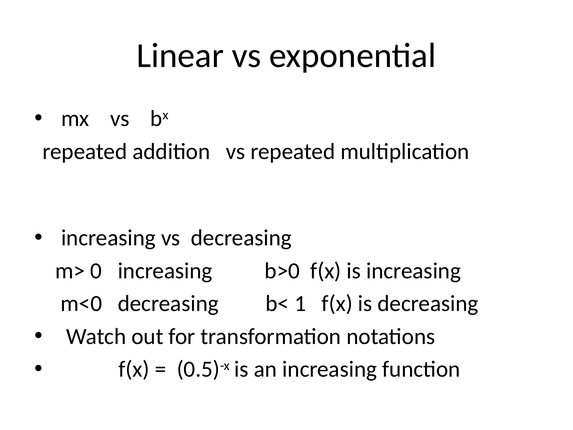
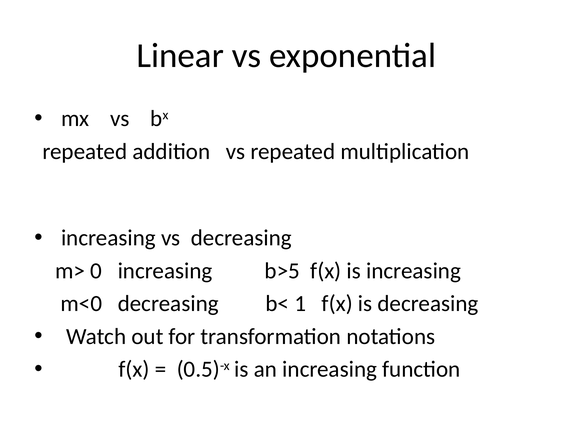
b>0: b>0 -> b>5 (282, 271)
